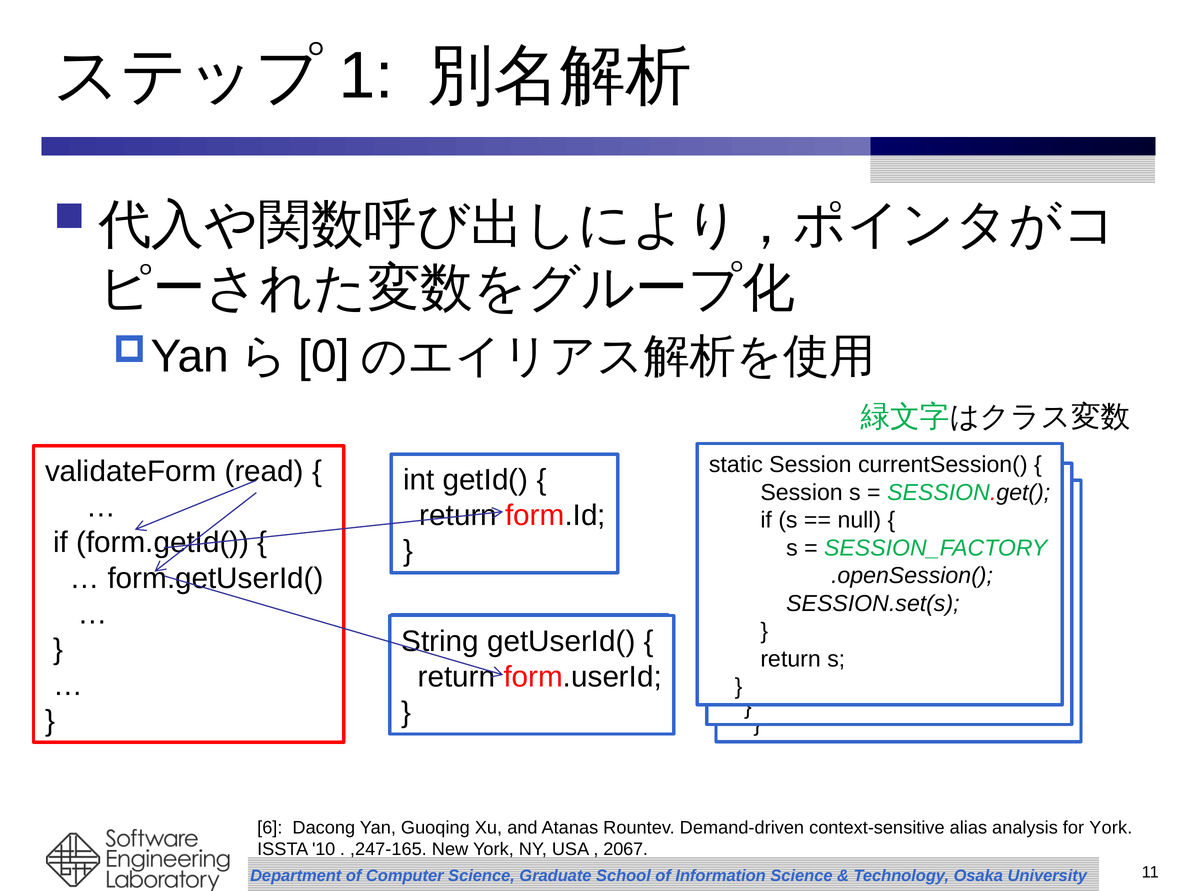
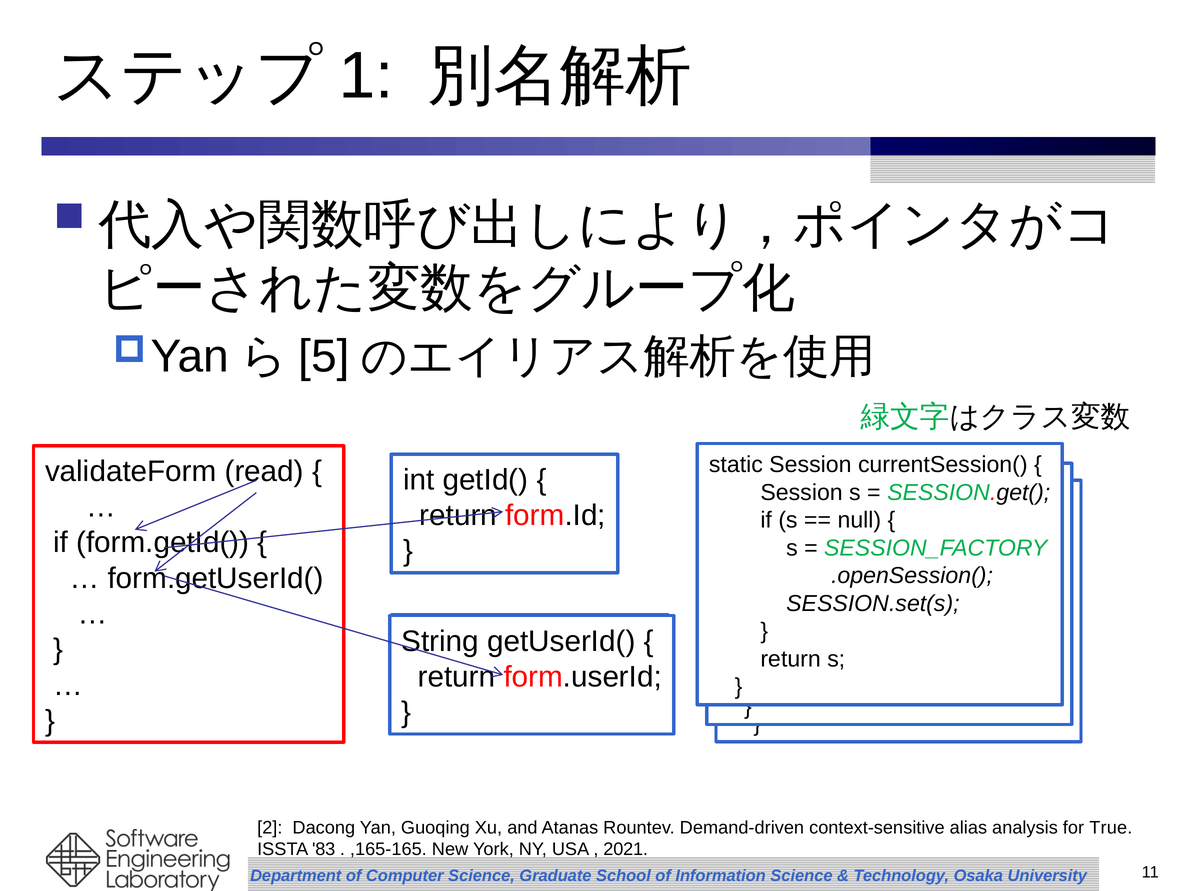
0: 0 -> 5 (324, 356)
6: 6 -> 2 (270, 828)
for York: York -> True (1111, 828)
10: 10 -> 83 (324, 849)
,247-165: ,247-165 -> ,165-165 (388, 849)
2067: 2067 -> 2021 (626, 849)
